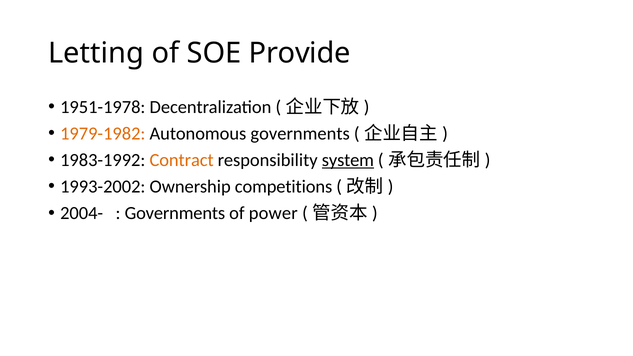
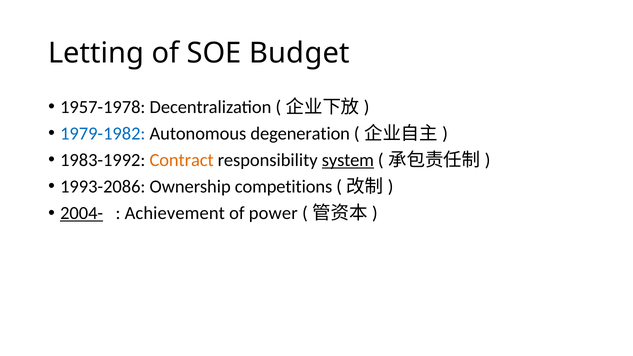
Provide: Provide -> Budget (299, 53)
1951-1978: 1951-1978 -> 1957-1978 (103, 107)
1979-1982 colour: orange -> blue (103, 134)
Autonomous governments: governments -> degeneration (300, 134)
1993-2002: 1993-2002 -> 1993-2086 (103, 187)
2004- underline: none -> present (82, 213)
Governments: Governments -> Achievement (175, 213)
